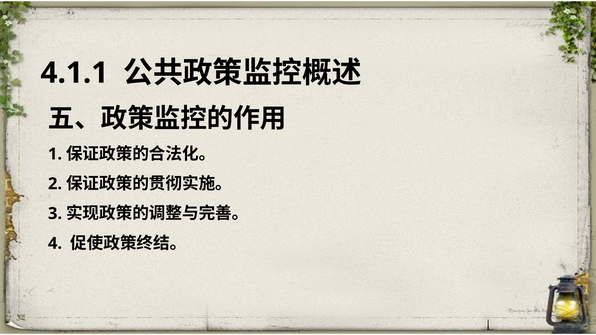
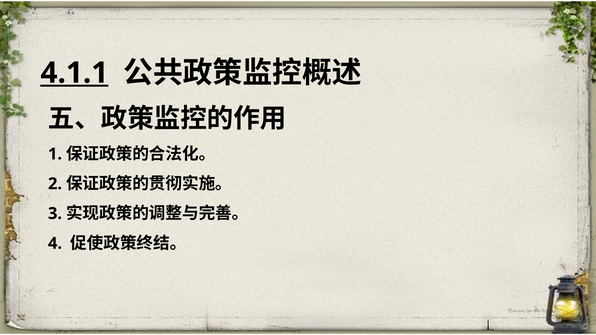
4.1.1 underline: none -> present (74, 73)
